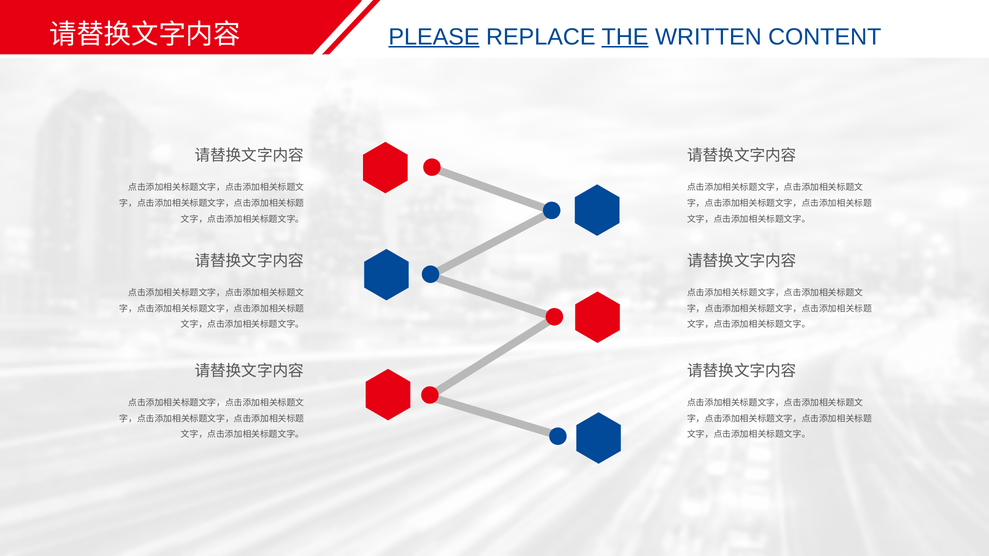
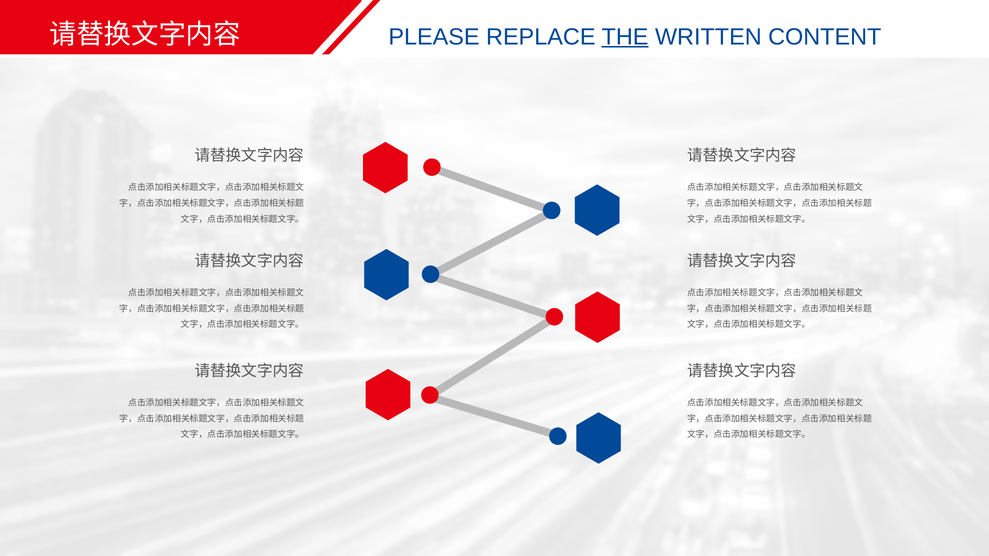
PLEASE underline: present -> none (434, 37)
